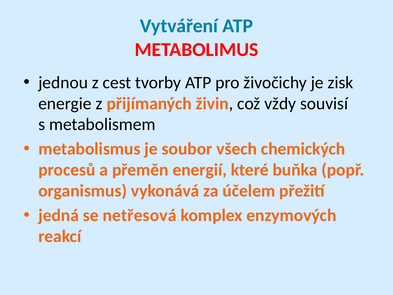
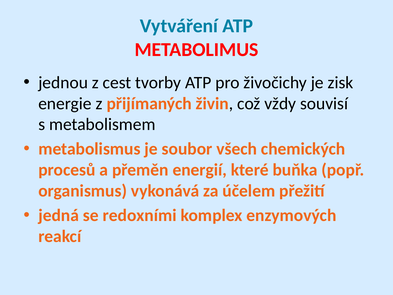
netřesová: netřesová -> redoxními (140, 215)
